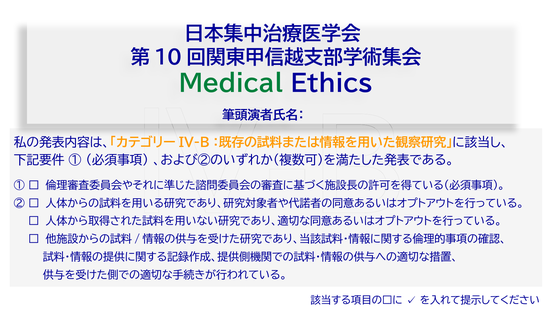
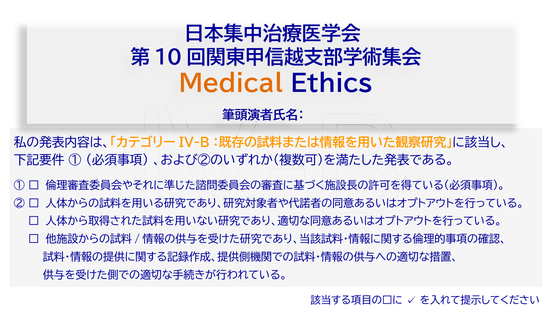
Medical colour: green -> orange (231, 84)
